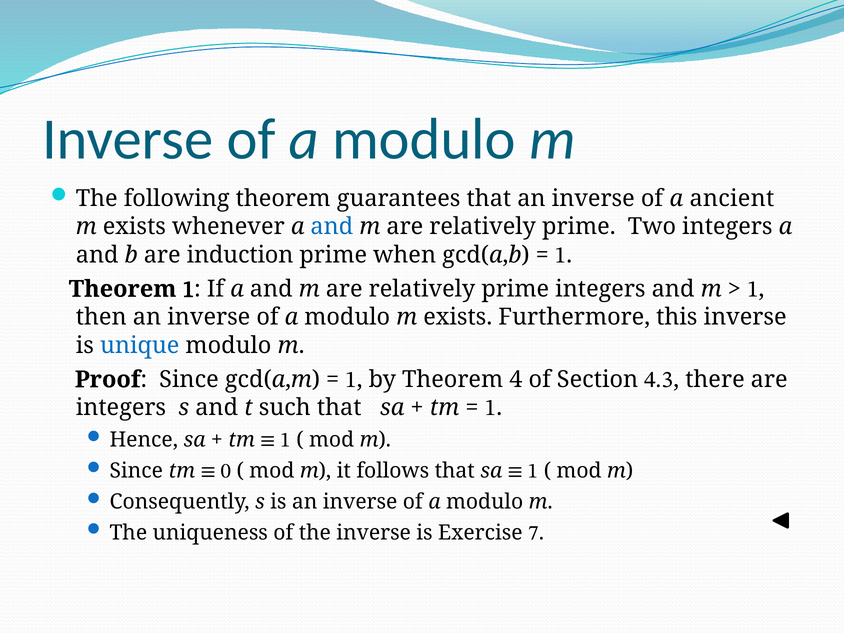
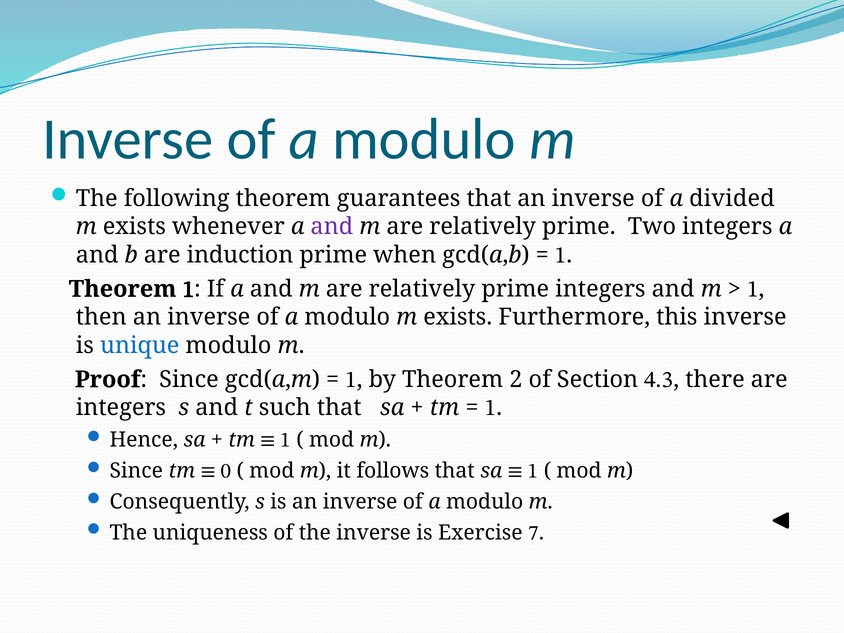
ancient: ancient -> divided (732, 199)
and colour: blue -> purple (332, 227)
4: 4 -> 2 (516, 380)
